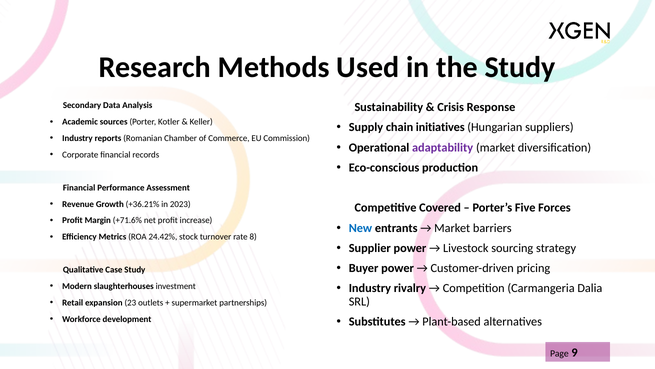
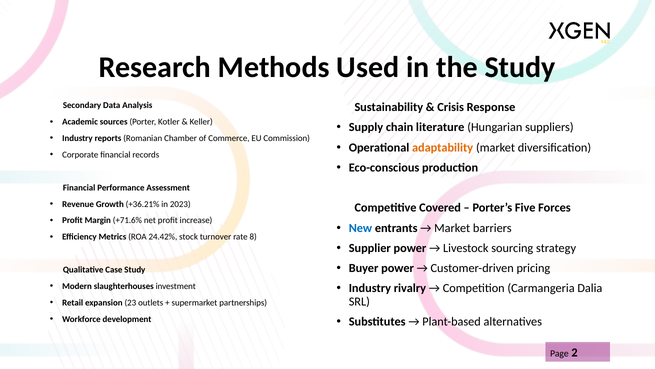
initiatives: initiatives -> literature (440, 127)
adaptability colour: purple -> orange (443, 147)
9: 9 -> 2 (575, 352)
